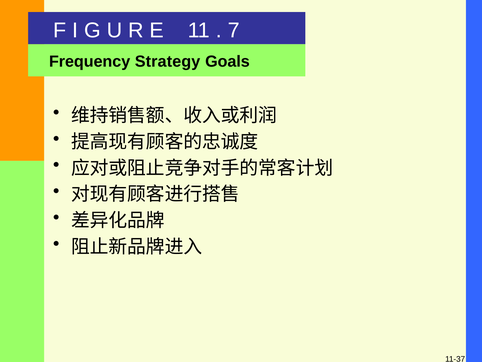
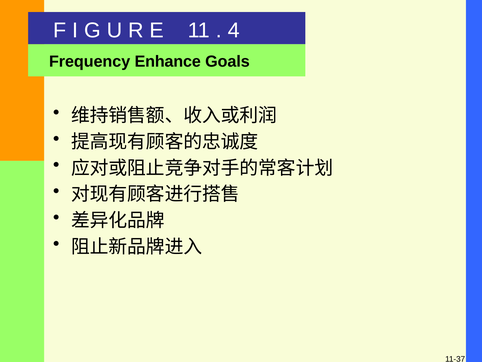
7: 7 -> 4 (234, 30)
Strategy: Strategy -> Enhance (168, 61)
